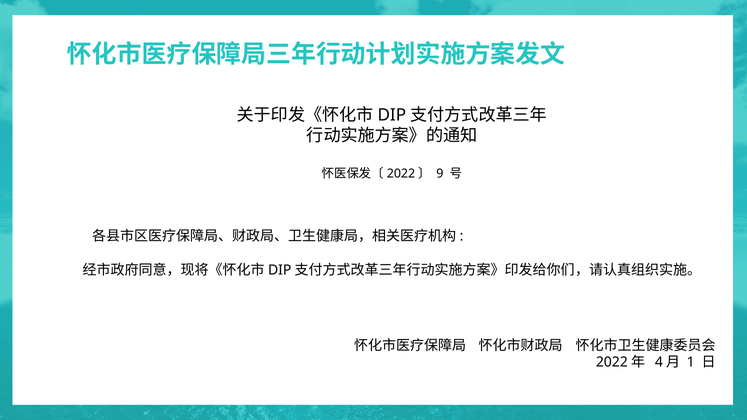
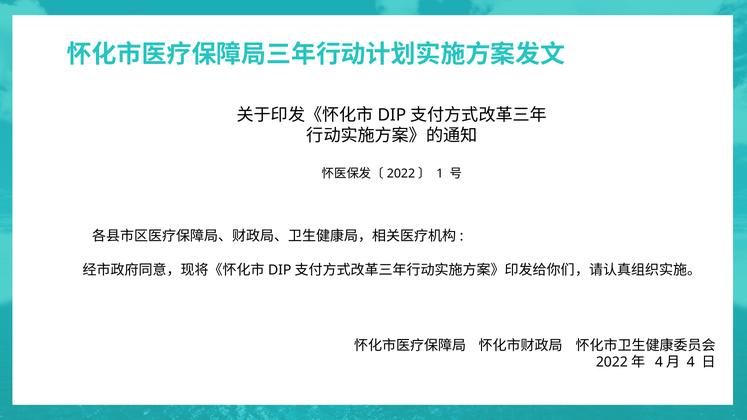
9: 9 -> 1 (440, 174)
1: 1 -> 4 (691, 363)
